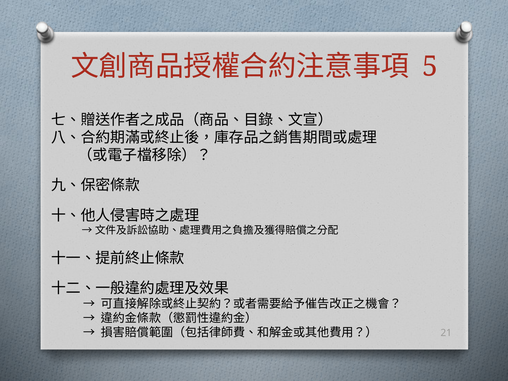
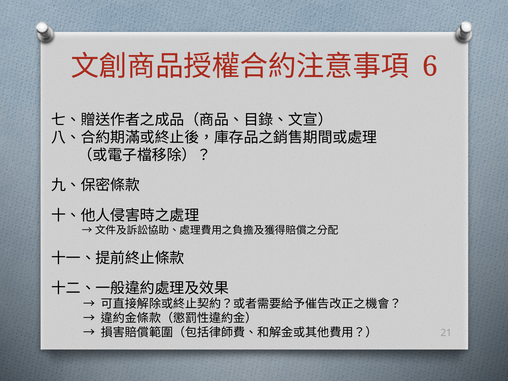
5: 5 -> 6 (430, 66)
